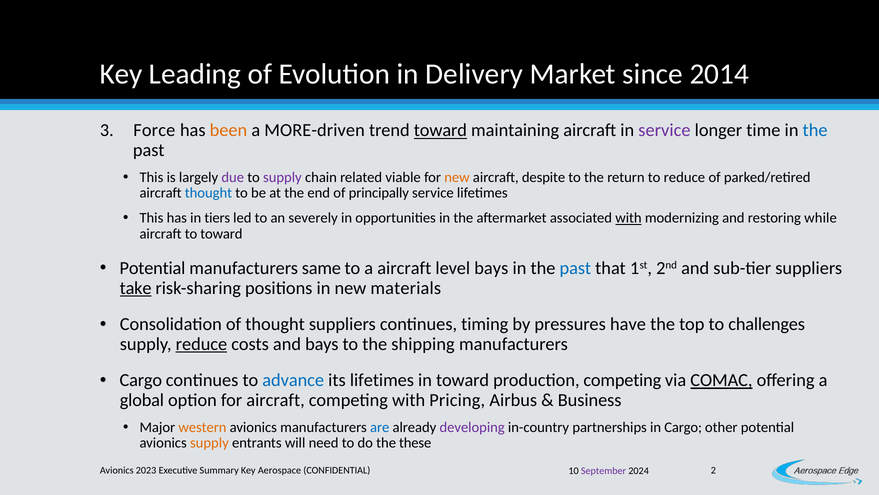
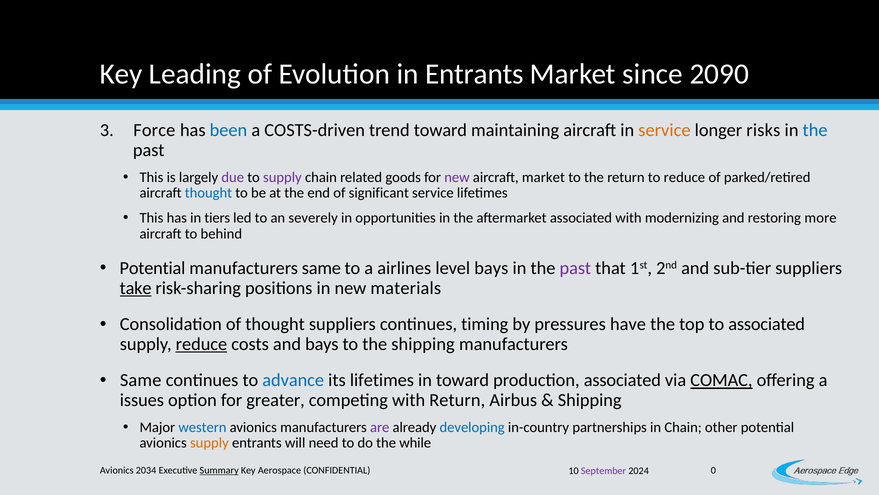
in Delivery: Delivery -> Entrants (474, 74)
2014: 2014 -> 2090 (719, 74)
been colour: orange -> blue (228, 130)
MORE-driven: MORE-driven -> COSTS-driven (315, 130)
toward underline: present -> none (440, 130)
service colour: purple -> orange (664, 130)
time: time -> risks (763, 130)
viable: viable -> goods (403, 177)
new colour: orange -> purple (457, 177)
aircraft despite: despite -> market (543, 177)
principally: principally -> significant (379, 193)
with underline: present -> none (628, 218)
while: while -> more (821, 218)
to toward: toward -> behind (221, 234)
a aircraft: aircraft -> airlines (404, 268)
past colour: blue -> purple (575, 268)
to challenges: challenges -> associated (767, 324)
Cargo: Cargo -> Same (141, 380)
production competing: competing -> associated (622, 380)
global: global -> issues (142, 400)
for aircraft: aircraft -> greater (276, 400)
with Pricing: Pricing -> Return (457, 400)
Business: Business -> Shipping (590, 400)
western colour: orange -> blue (202, 427)
are colour: blue -> purple (380, 427)
developing colour: purple -> blue (472, 427)
in Cargo: Cargo -> Chain (683, 427)
these: these -> while (415, 442)
2023: 2023 -> 2034 (146, 470)
Summary underline: none -> present (219, 470)
2: 2 -> 0 (713, 470)
